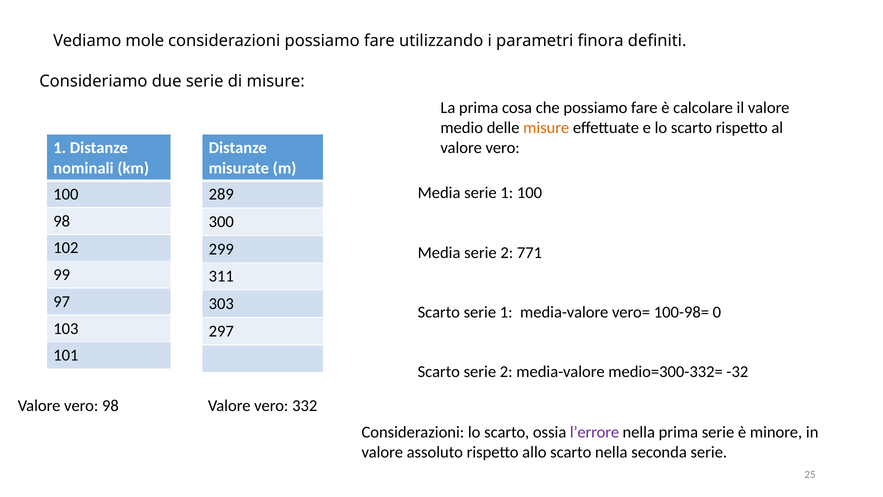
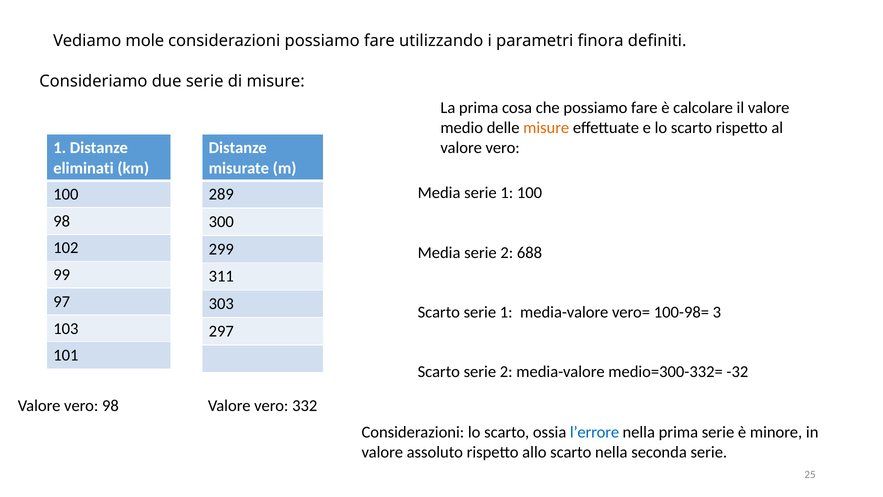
nominali: nominali -> eliminati (84, 168)
771: 771 -> 688 (529, 252)
0: 0 -> 3 (717, 312)
l’errore colour: purple -> blue (595, 432)
